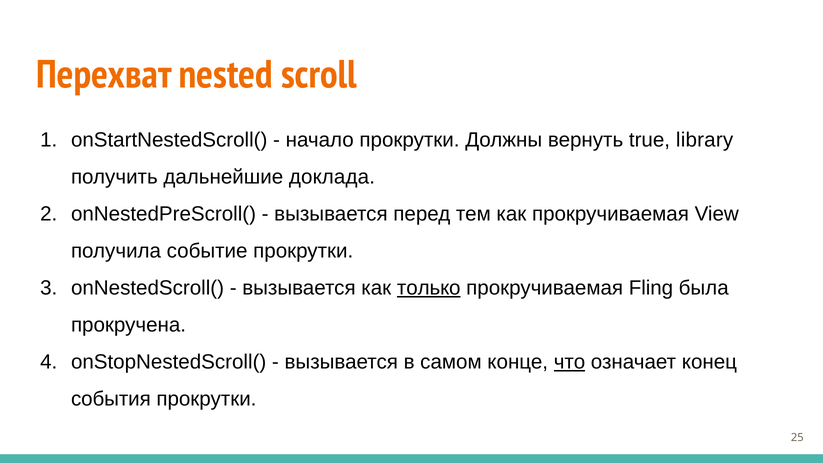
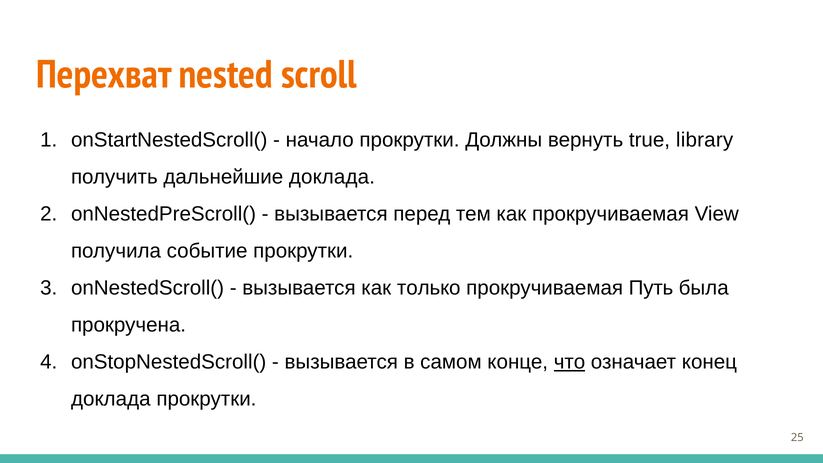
только underline: present -> none (429, 288)
Fling: Fling -> Путь (651, 288)
события: события -> доклада (111, 399)
